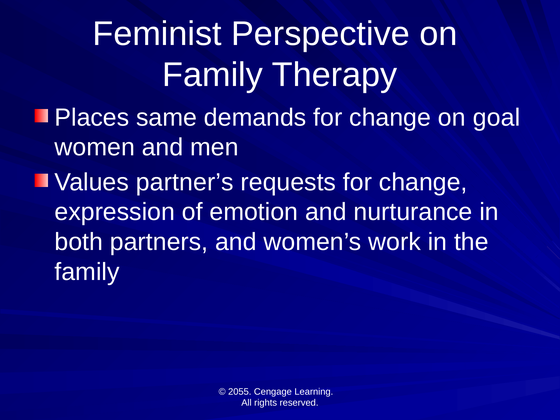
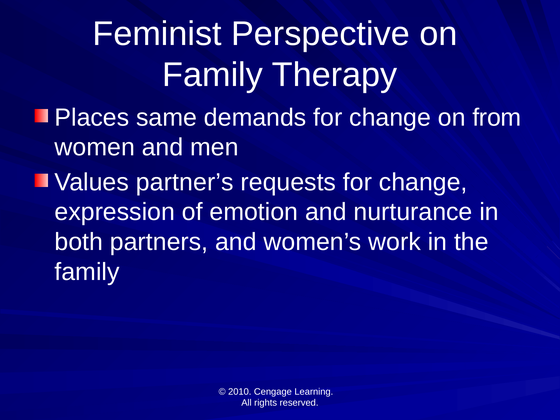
goal: goal -> from (497, 117)
2055: 2055 -> 2010 (240, 392)
